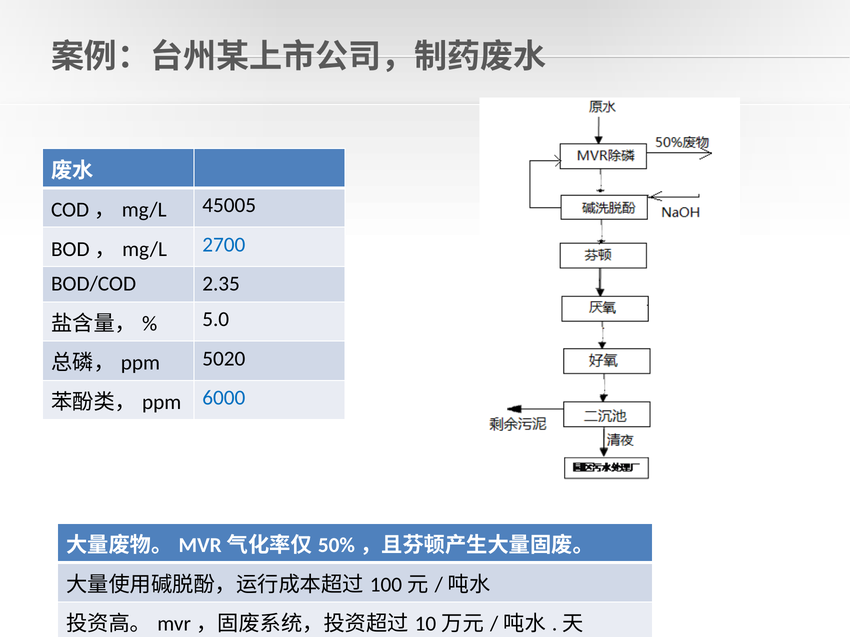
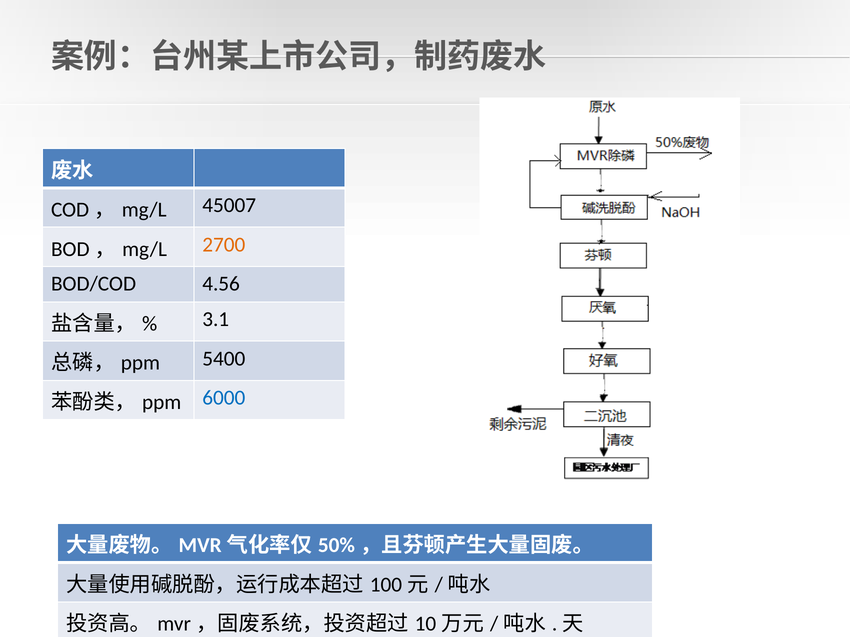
45005: 45005 -> 45007 (229, 206)
2700 colour: blue -> orange (224, 245)
2.35: 2.35 -> 4.56 (221, 284)
5.0: 5.0 -> 3.1 (216, 320)
5020: 5020 -> 5400 (224, 359)
